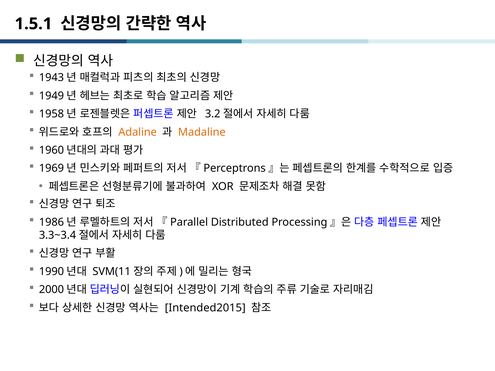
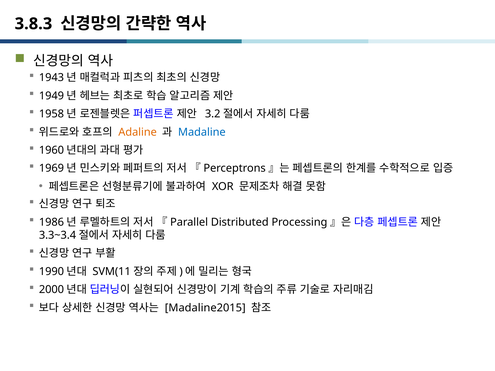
1.5.1: 1.5.1 -> 3.8.3 (33, 24)
Madaline colour: orange -> blue (202, 132)
Intended2015: Intended2015 -> Madaline2015 (205, 308)
